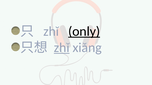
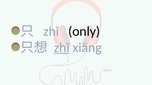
only underline: present -> none (84, 32)
